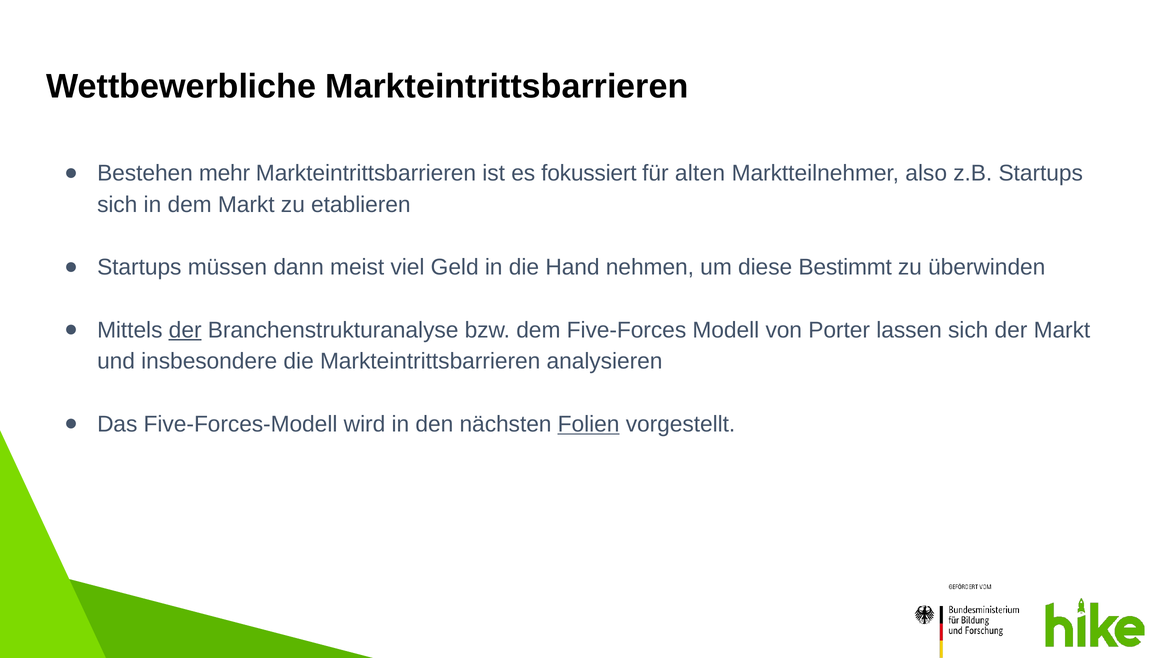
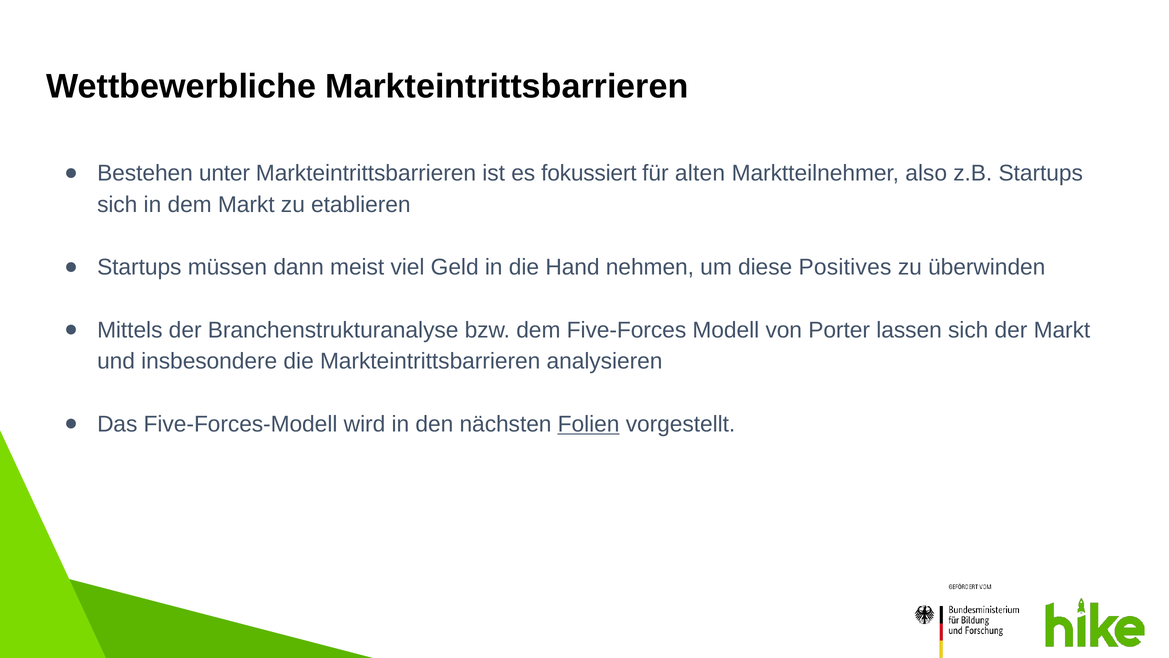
mehr: mehr -> unter (224, 173)
Bestimmt: Bestimmt -> Positives (845, 267)
der underline: present -> none (185, 330)
